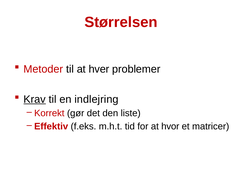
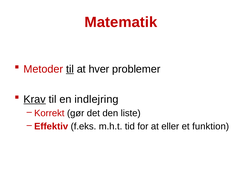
Størrelsen: Størrelsen -> Matematik (121, 22)
til underline: none -> present (70, 69)
hvor: hvor -> eller (170, 126)
matricer: matricer -> funktion (211, 126)
